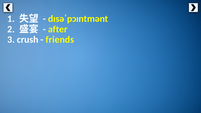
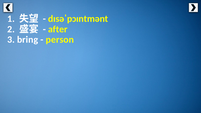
crush: crush -> bring (28, 40)
friends: friends -> person (60, 40)
